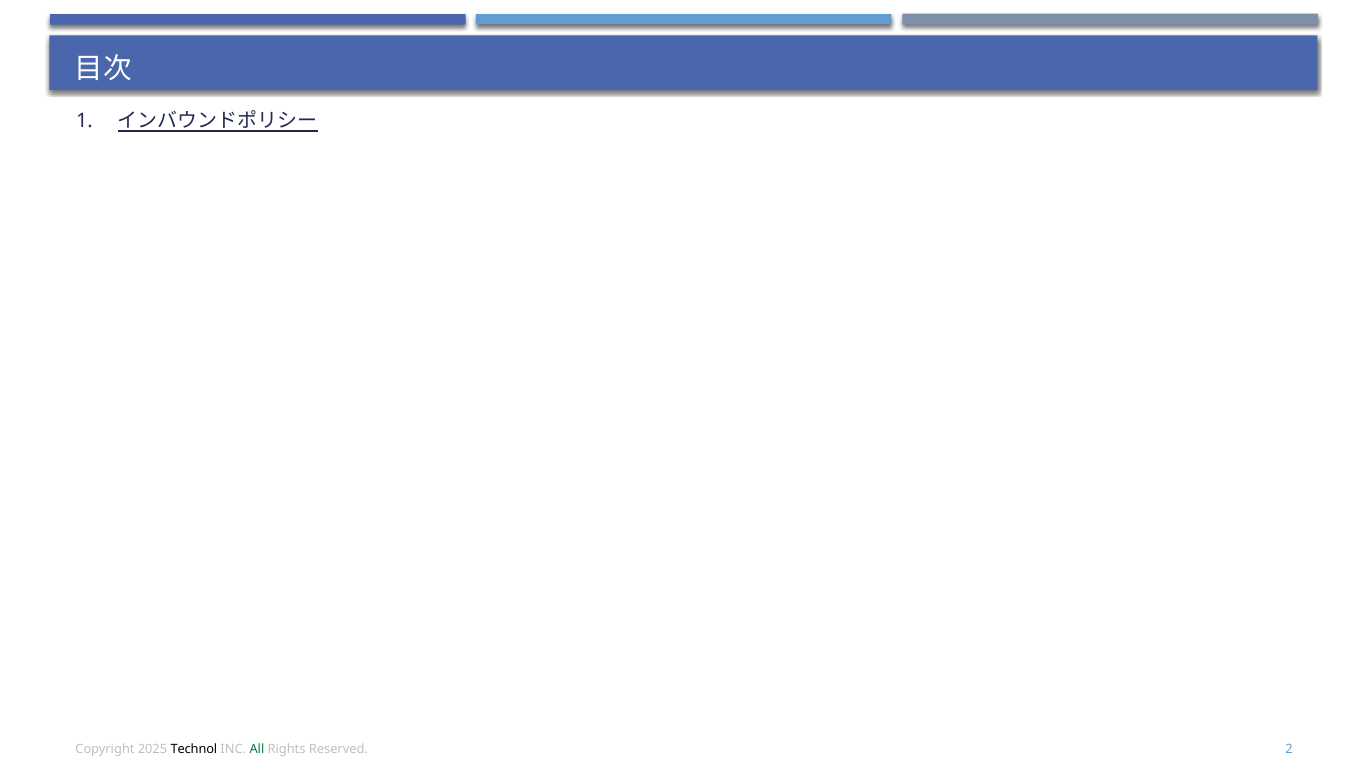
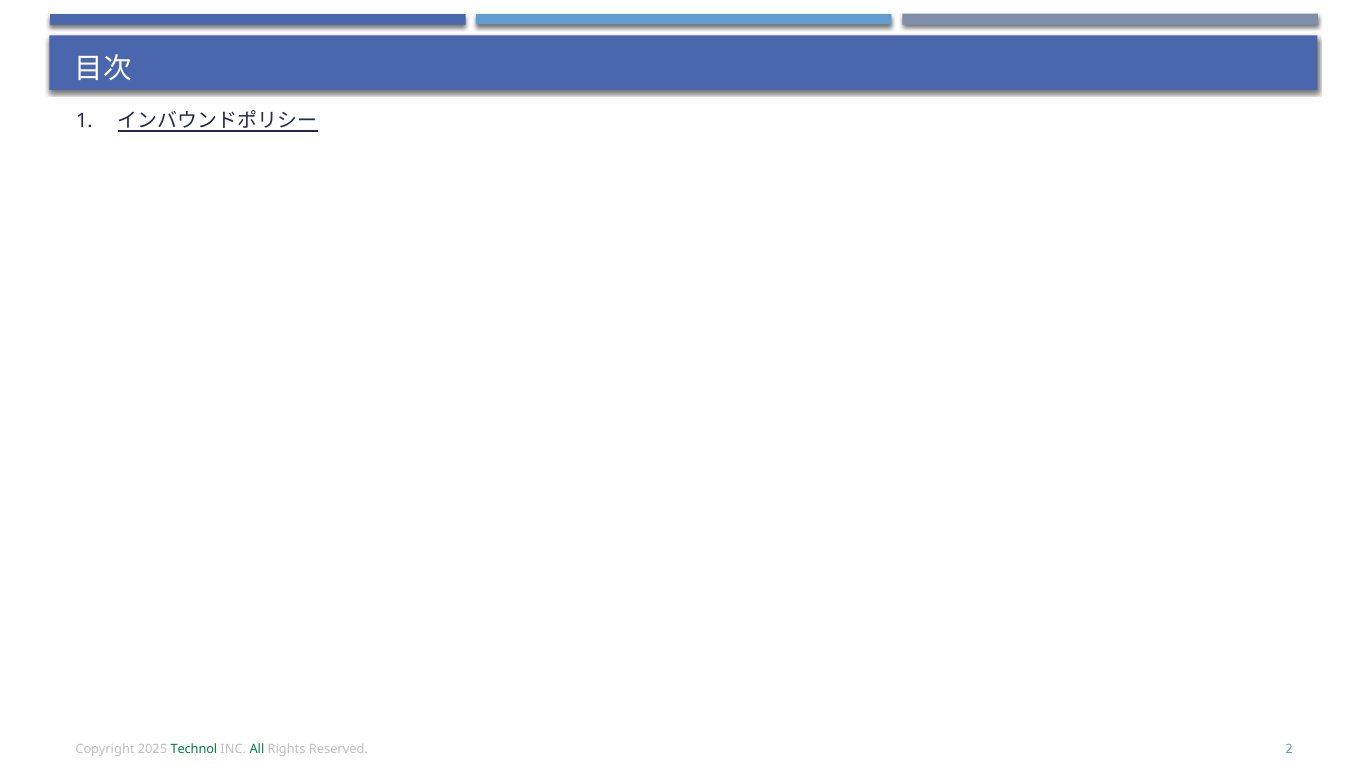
Technol colour: black -> green (194, 750)
